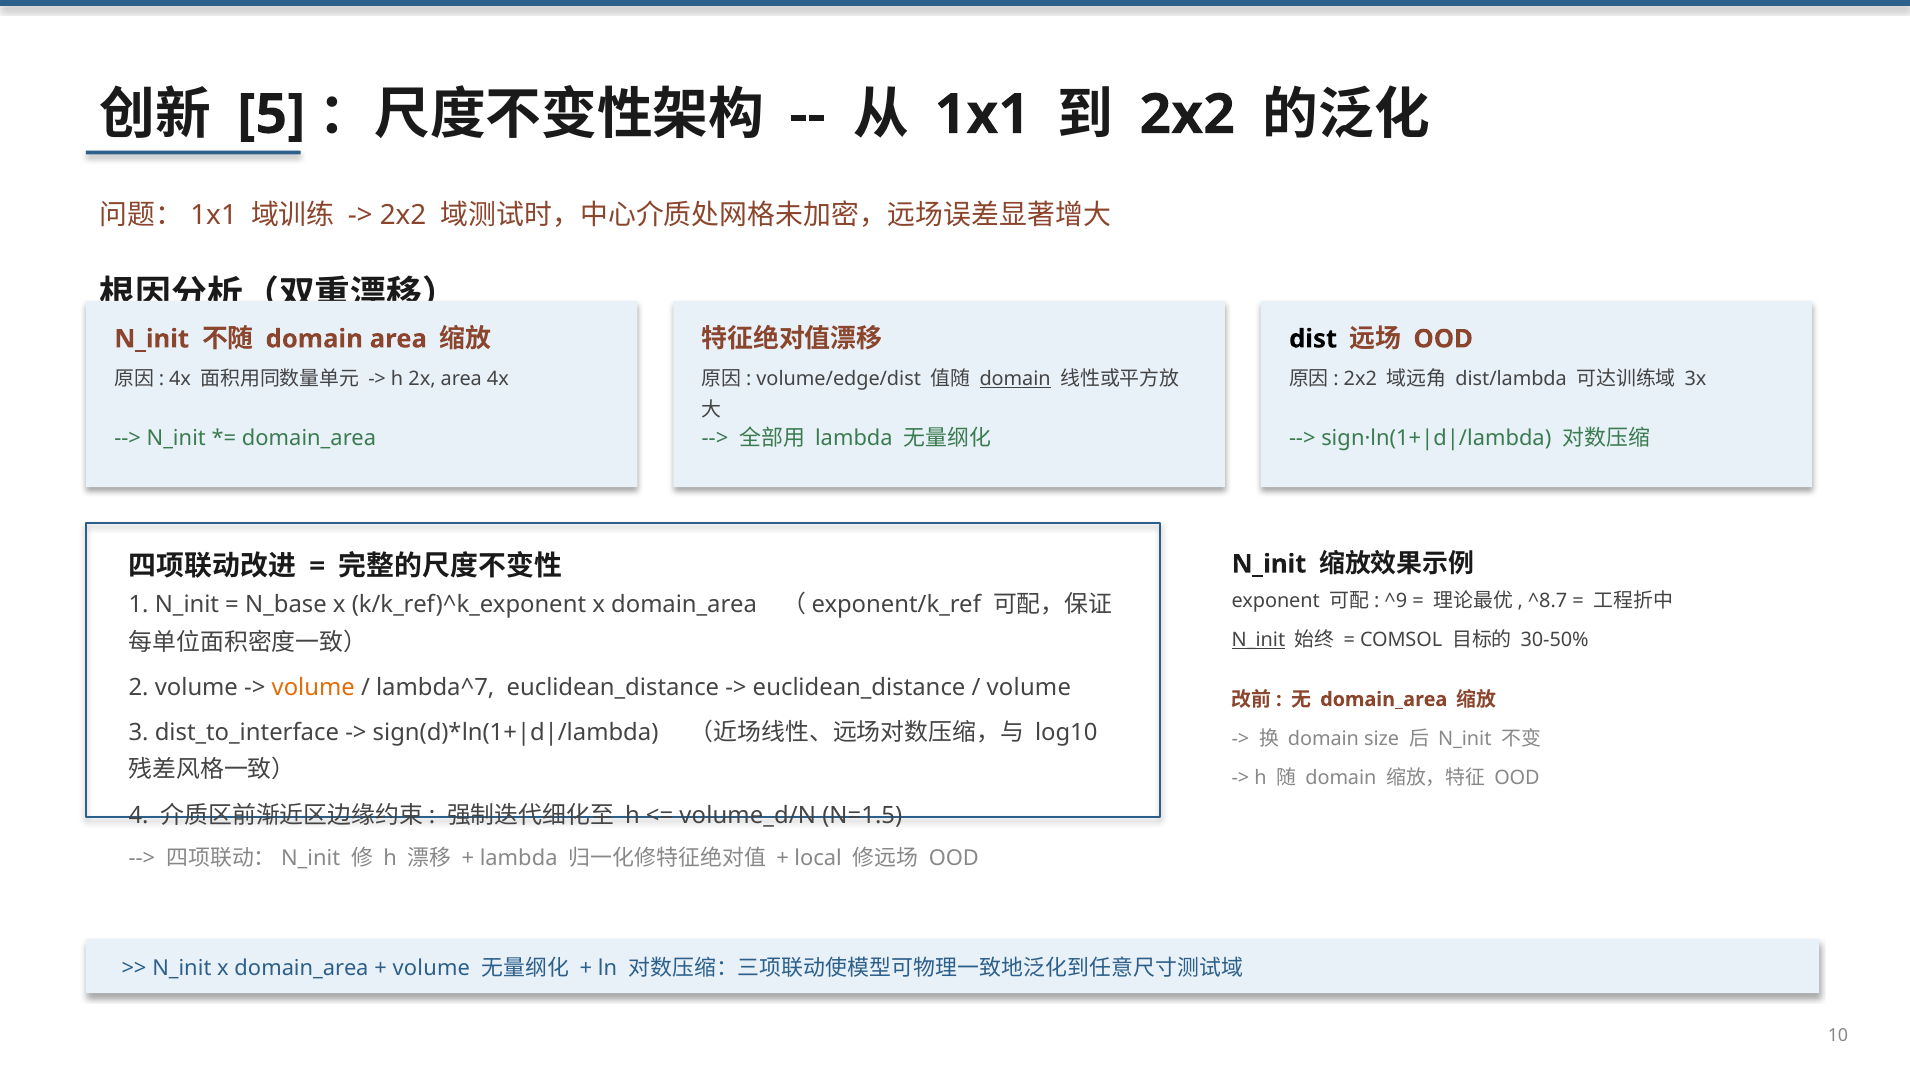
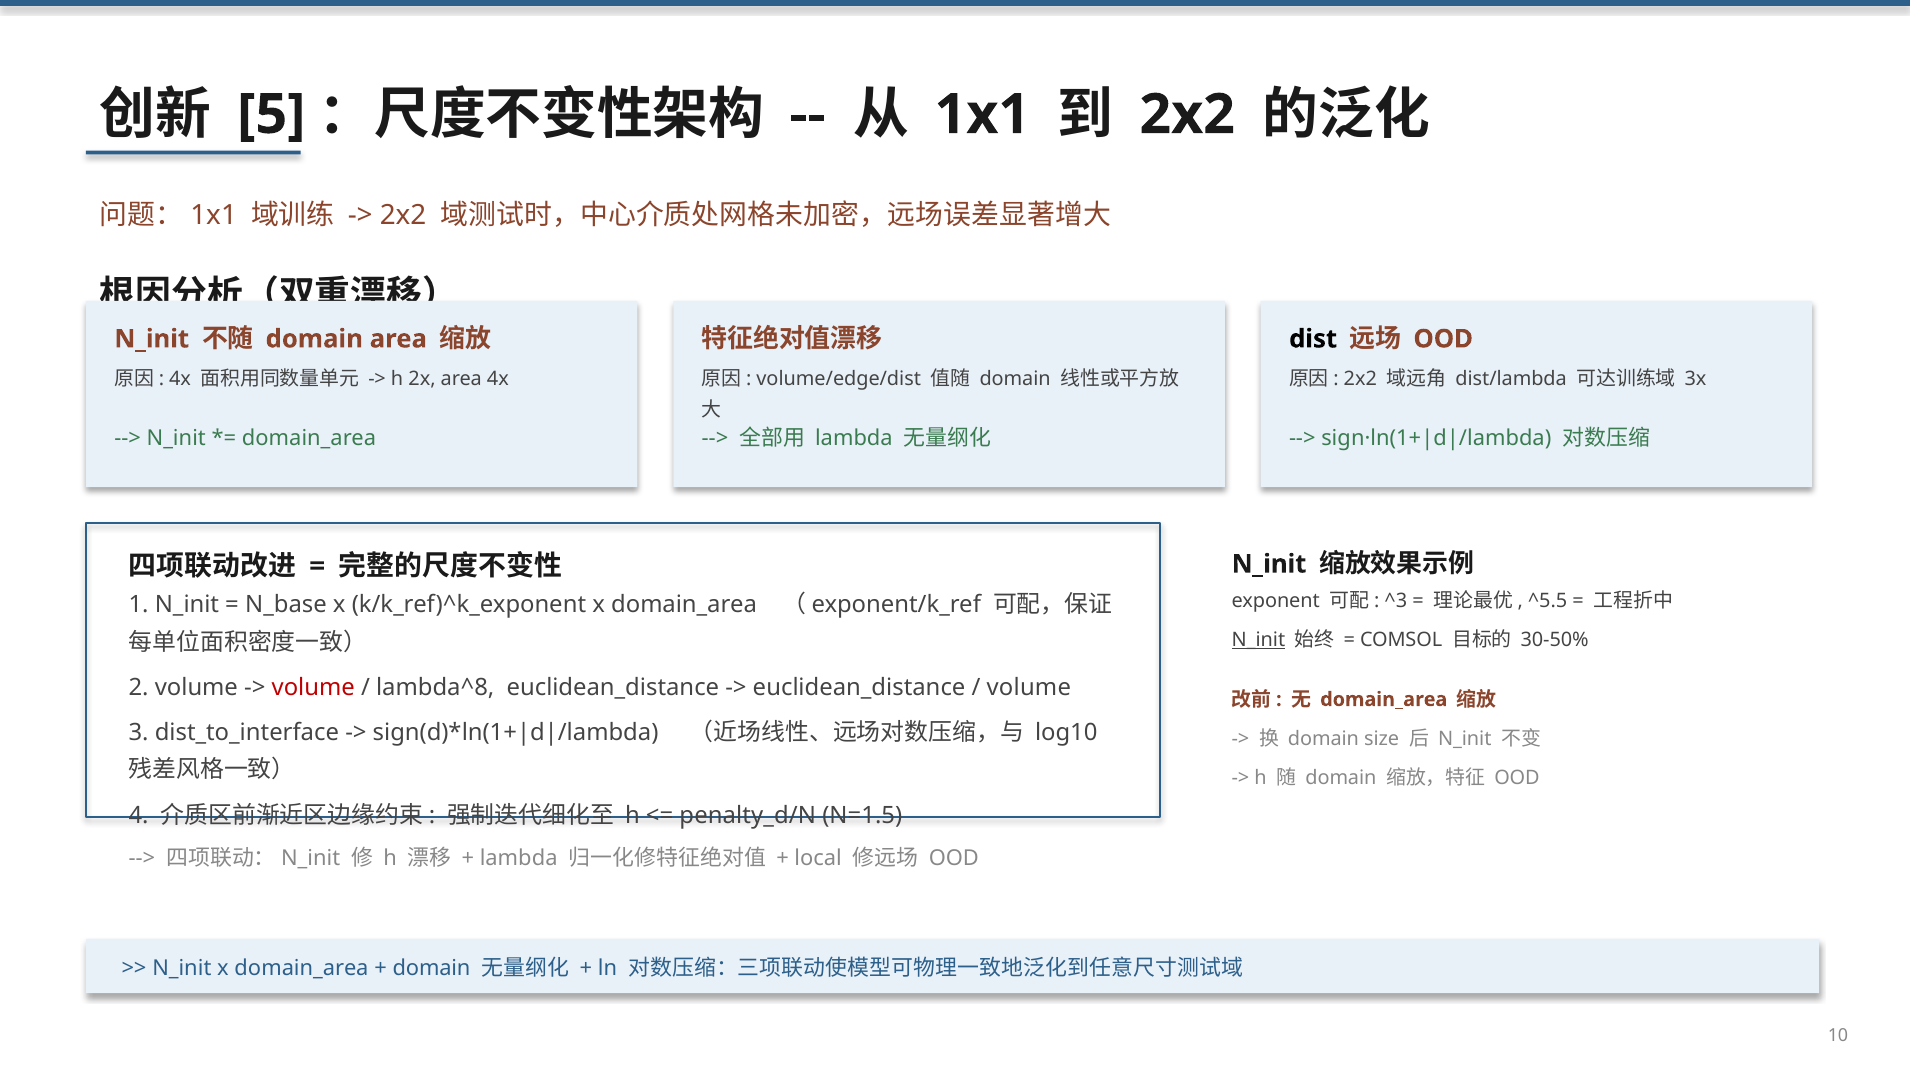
domain underline: present -> none (1015, 378)
^9: ^9 -> ^3 (1396, 601)
^8.7: ^8.7 -> ^5.5 (1548, 601)
volume colour: orange -> red (313, 687)
lambda^7: lambda^7 -> lambda^8 (435, 687)
volume_d/N: volume_d/N -> penalty_d/N (748, 815)
volume: volume -> domain (432, 968)
